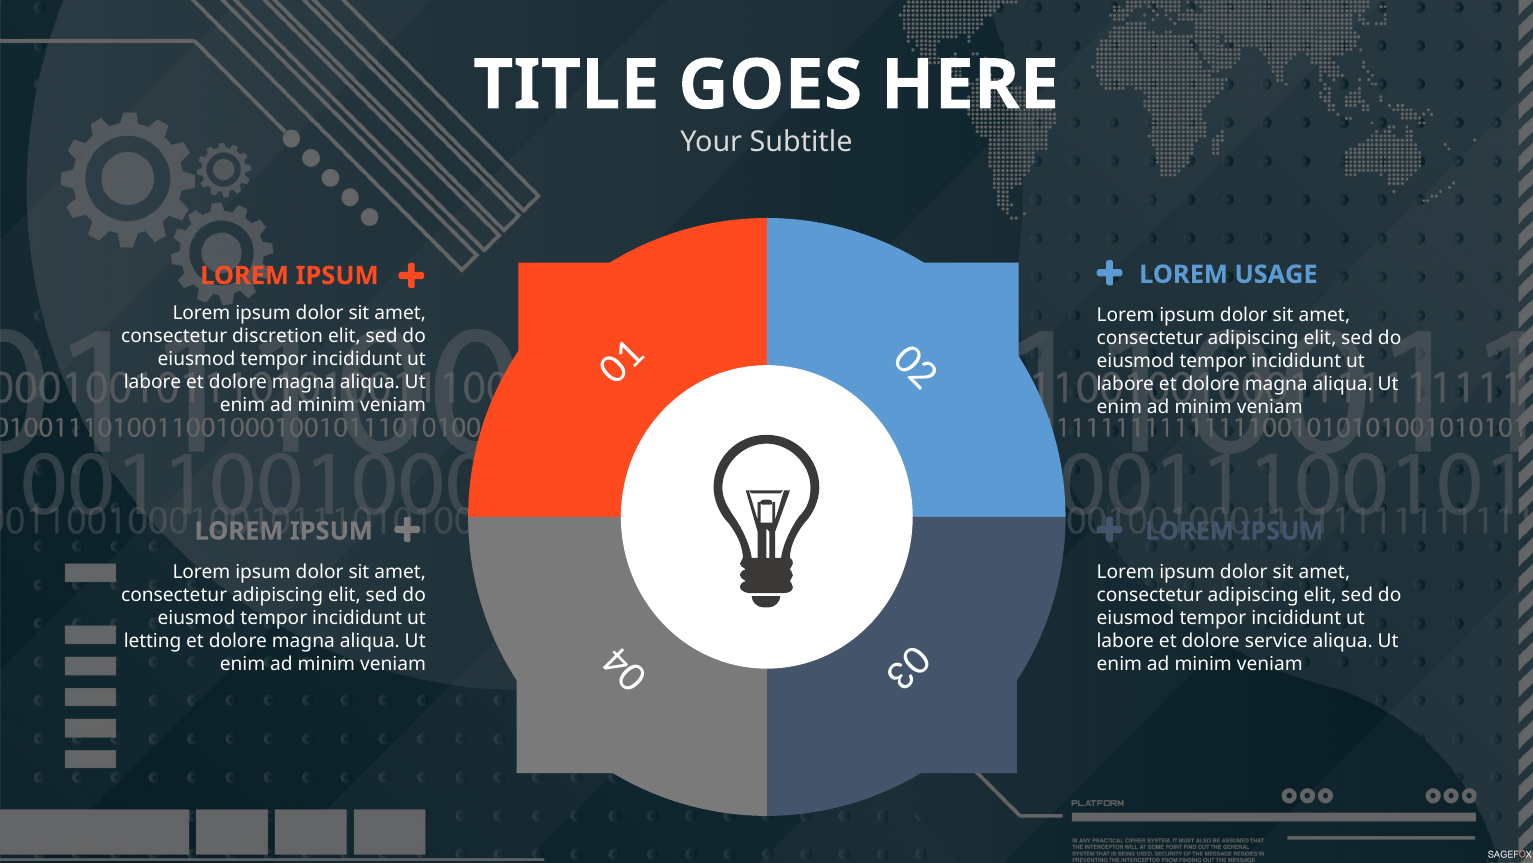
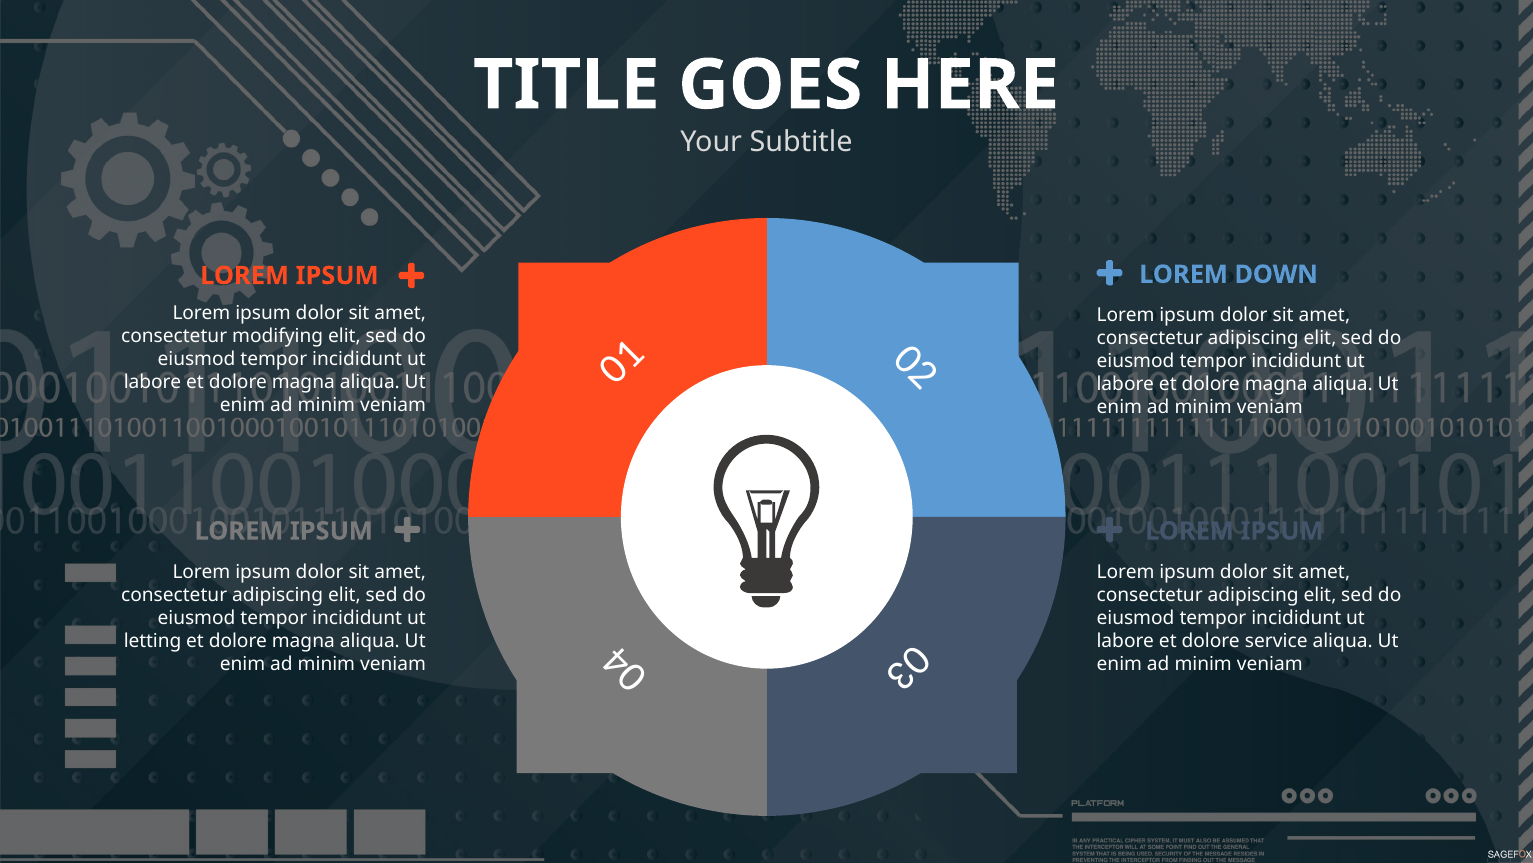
USAGE: USAGE -> DOWN (1276, 274)
discretion: discretion -> modifying (278, 336)
